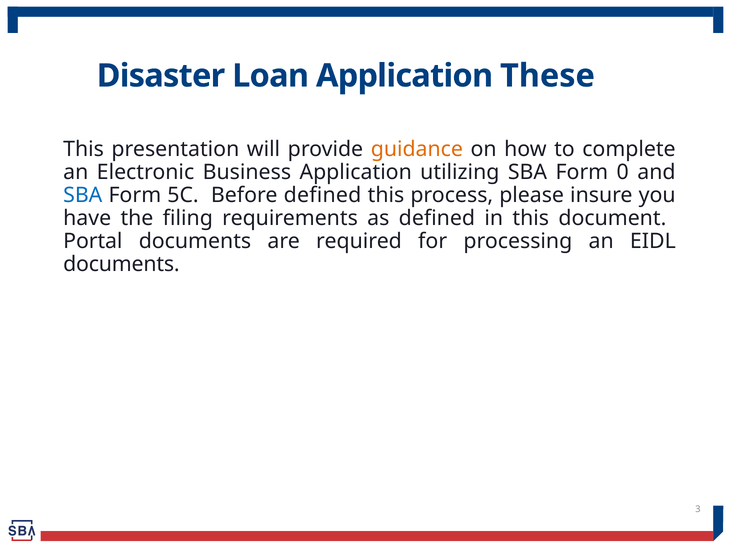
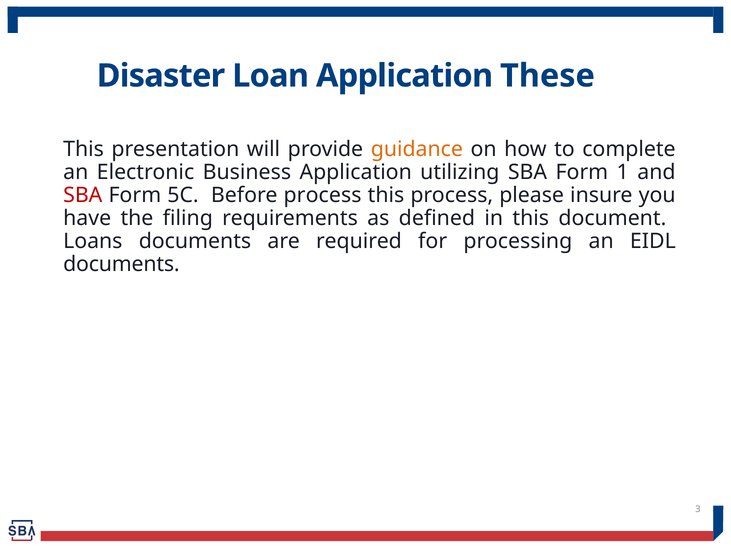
0: 0 -> 1 (623, 172)
SBA colour: blue -> red (83, 195)
Before defined: defined -> process (323, 195)
Portal: Portal -> Loans (93, 241)
